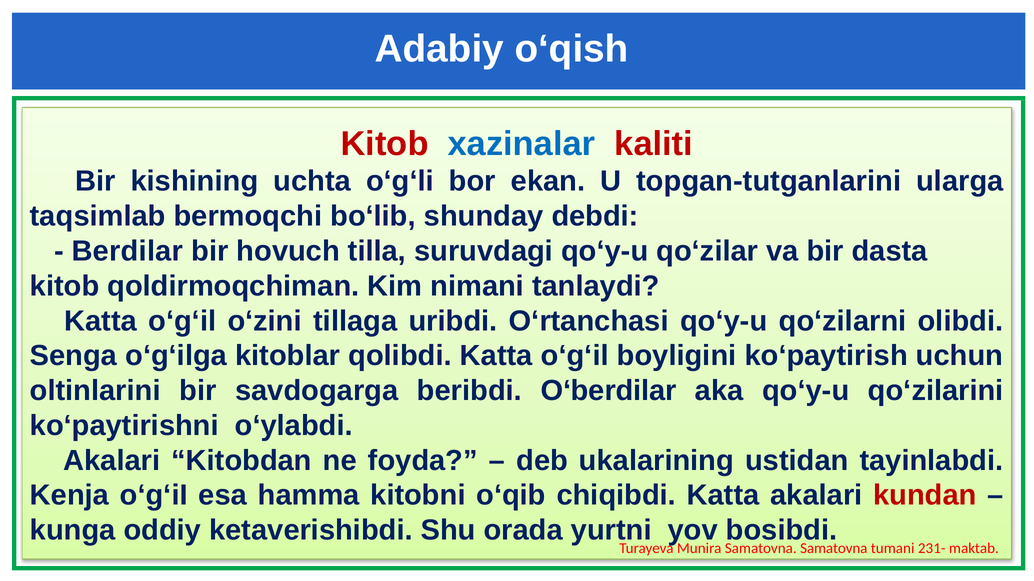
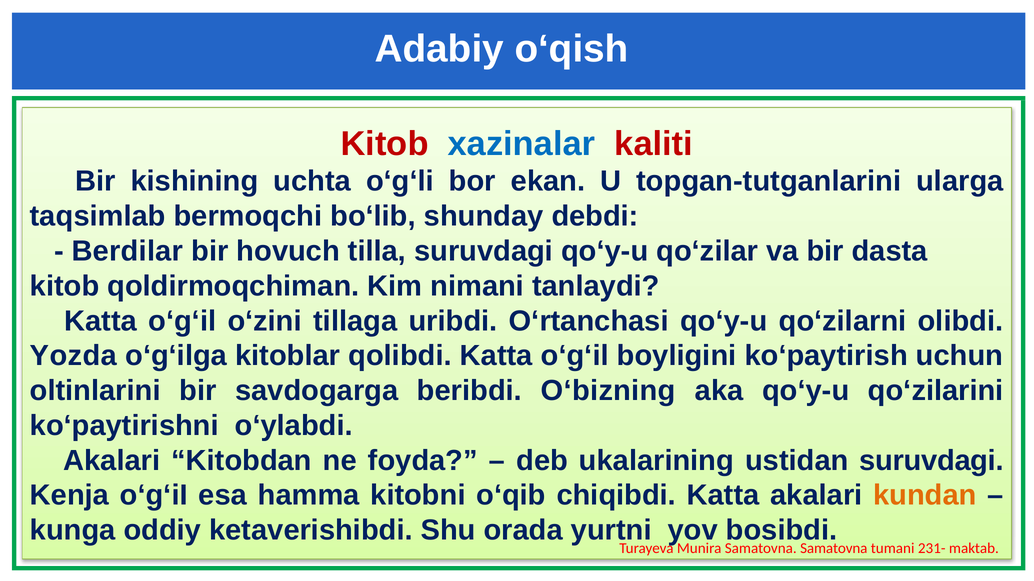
Senga: Senga -> Yozda (73, 356)
O‘berdilar: O‘berdilar -> O‘bizning (608, 391)
ustidan tayinlabdi: tayinlabdi -> suruvdagi (932, 461)
kundan colour: red -> orange (925, 496)
